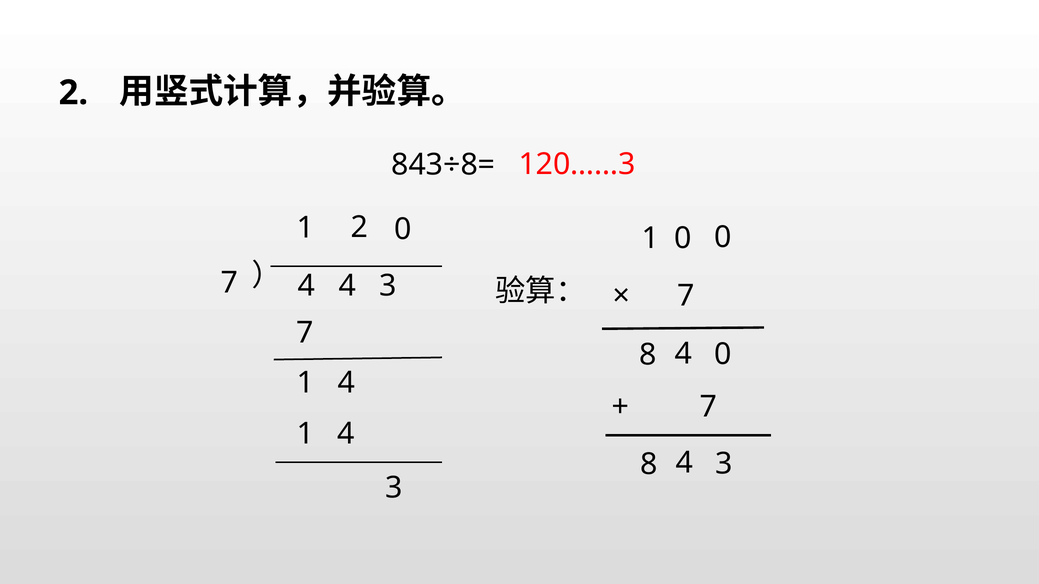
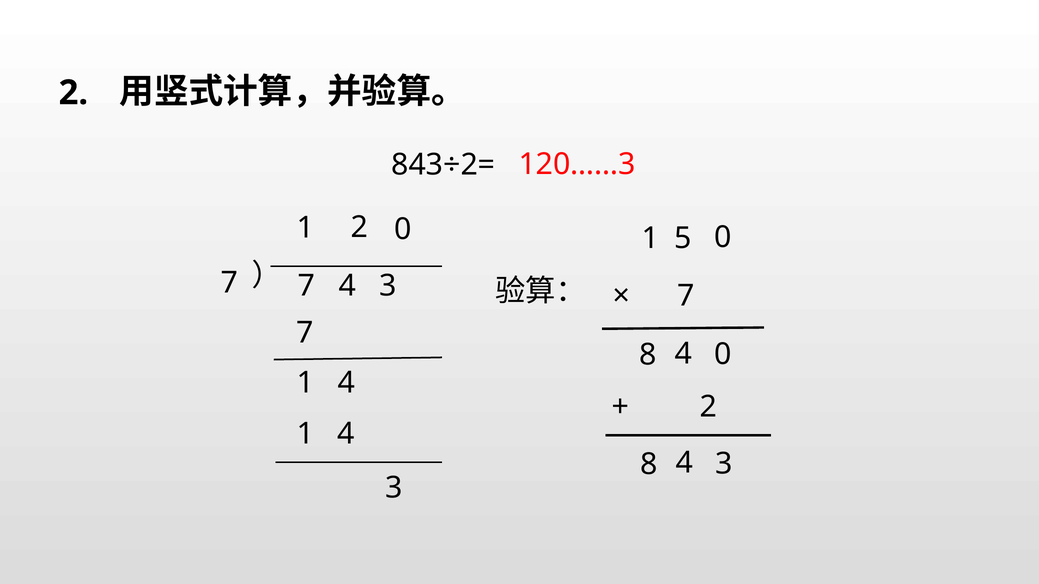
843÷8=: 843÷8= -> 843÷2= (443, 165)
0: 0 -> 5 (683, 239)
4: 4 -> 7 (306, 286)
7: 7 -> 2 (709, 407)
